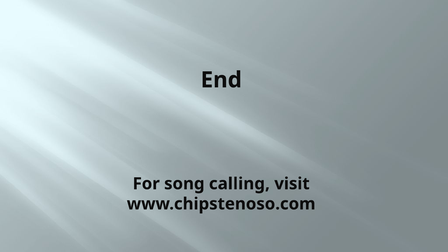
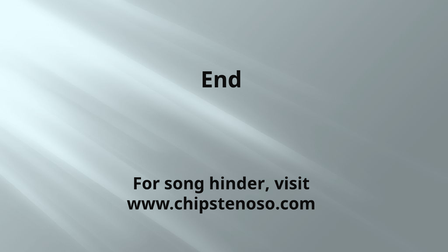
calling: calling -> hinder (239, 184)
